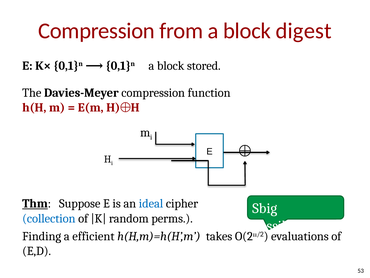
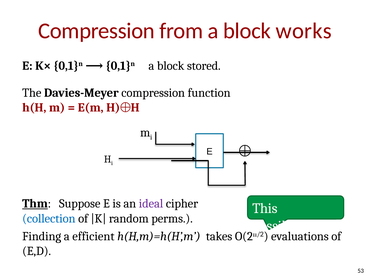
digest: digest -> works (304, 31)
ideal colour: blue -> purple (151, 203)
Sbig: Sbig -> This (265, 208)
